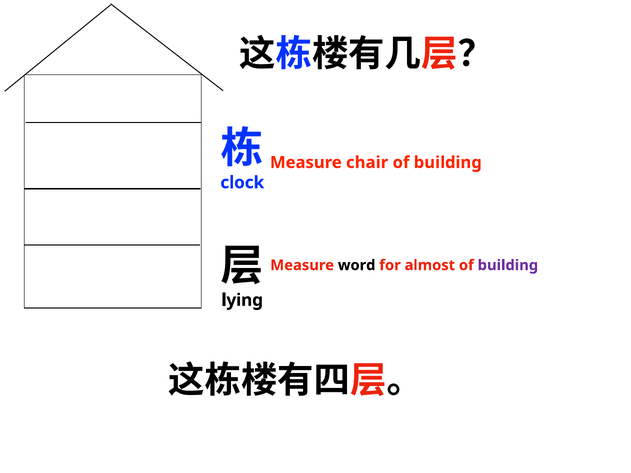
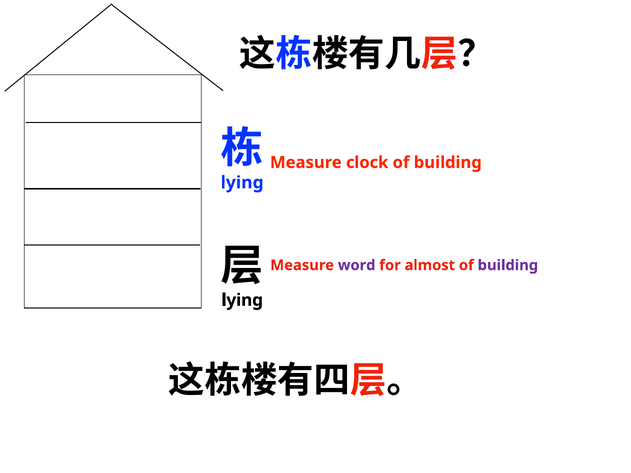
chair: chair -> clock (367, 163)
clock: clock -> lying (242, 183)
word colour: black -> purple (357, 265)
